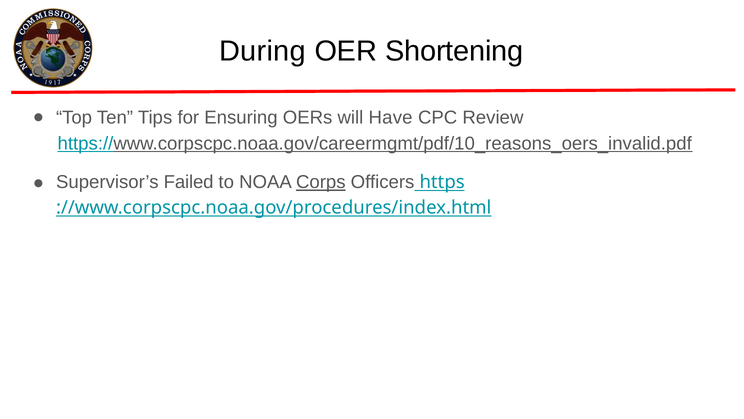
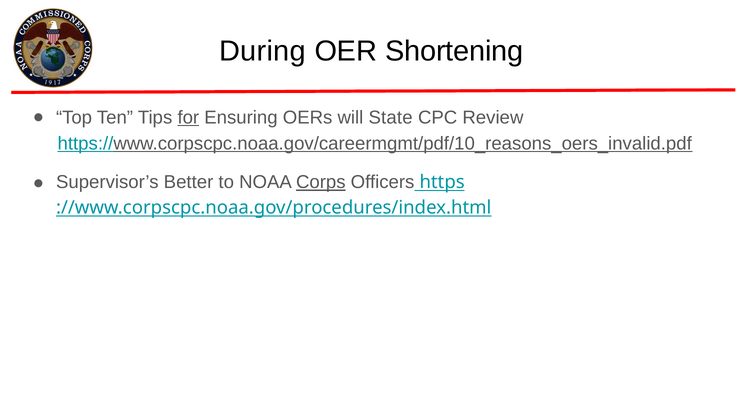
for underline: none -> present (188, 118)
Have: Have -> State (391, 118)
Failed: Failed -> Better (189, 182)
